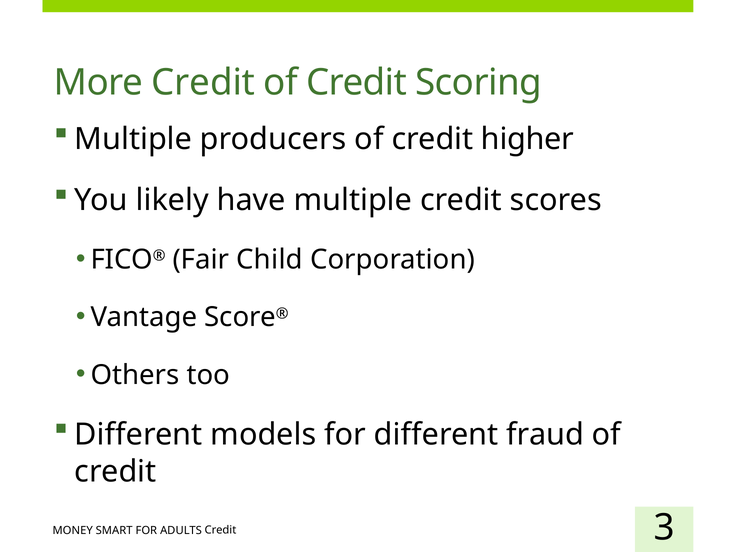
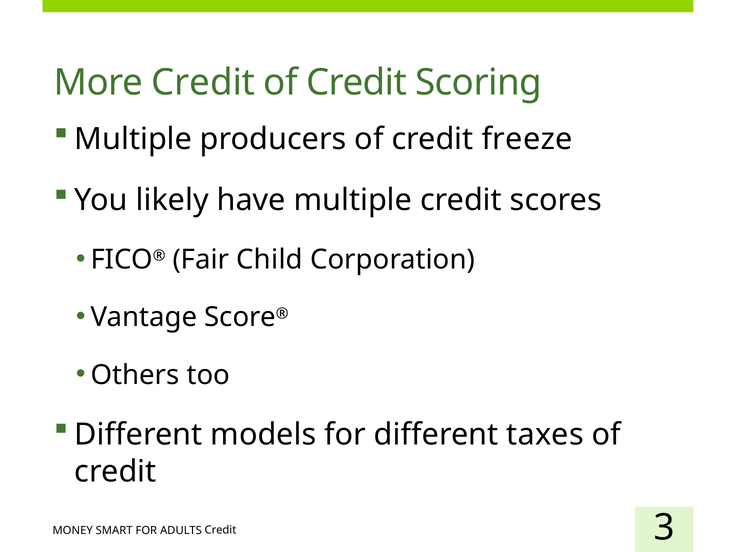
higher: higher -> freeze (527, 139)
fraud: fraud -> taxes (545, 435)
